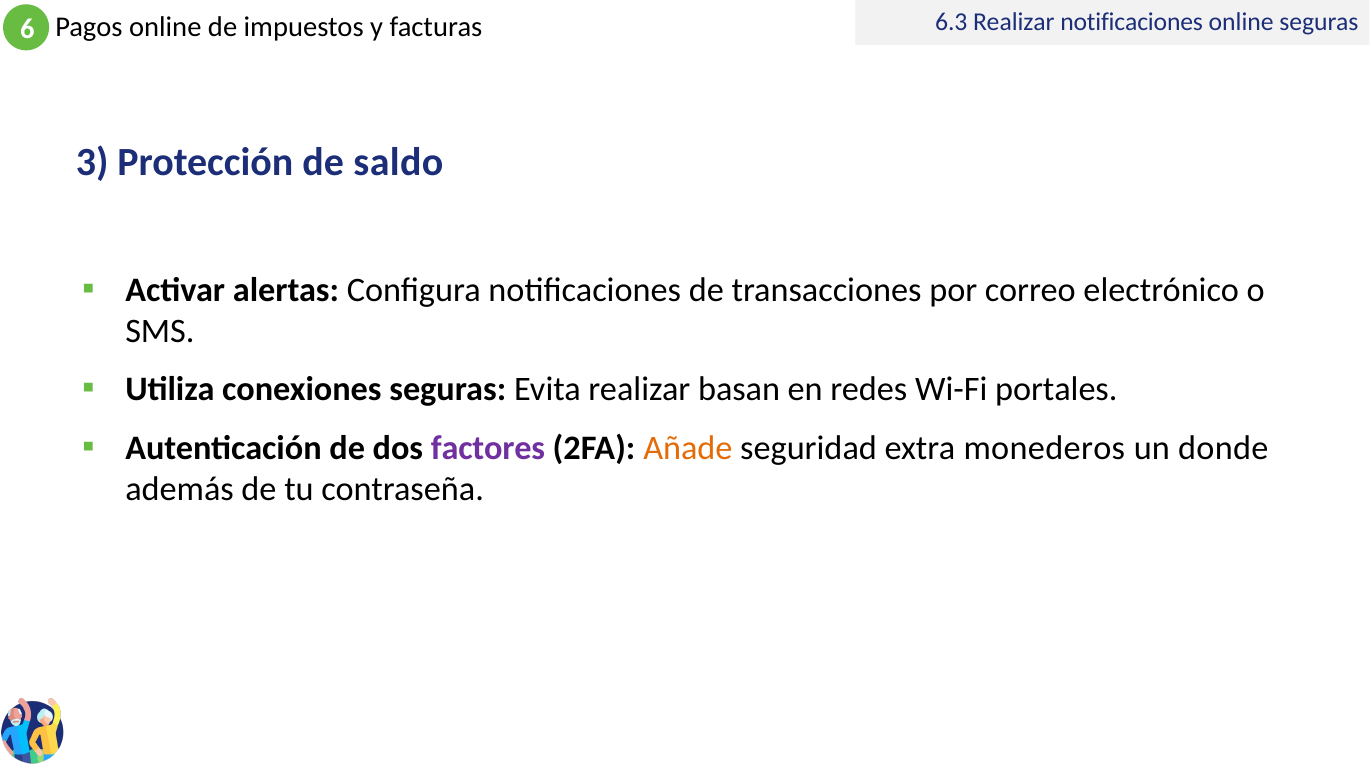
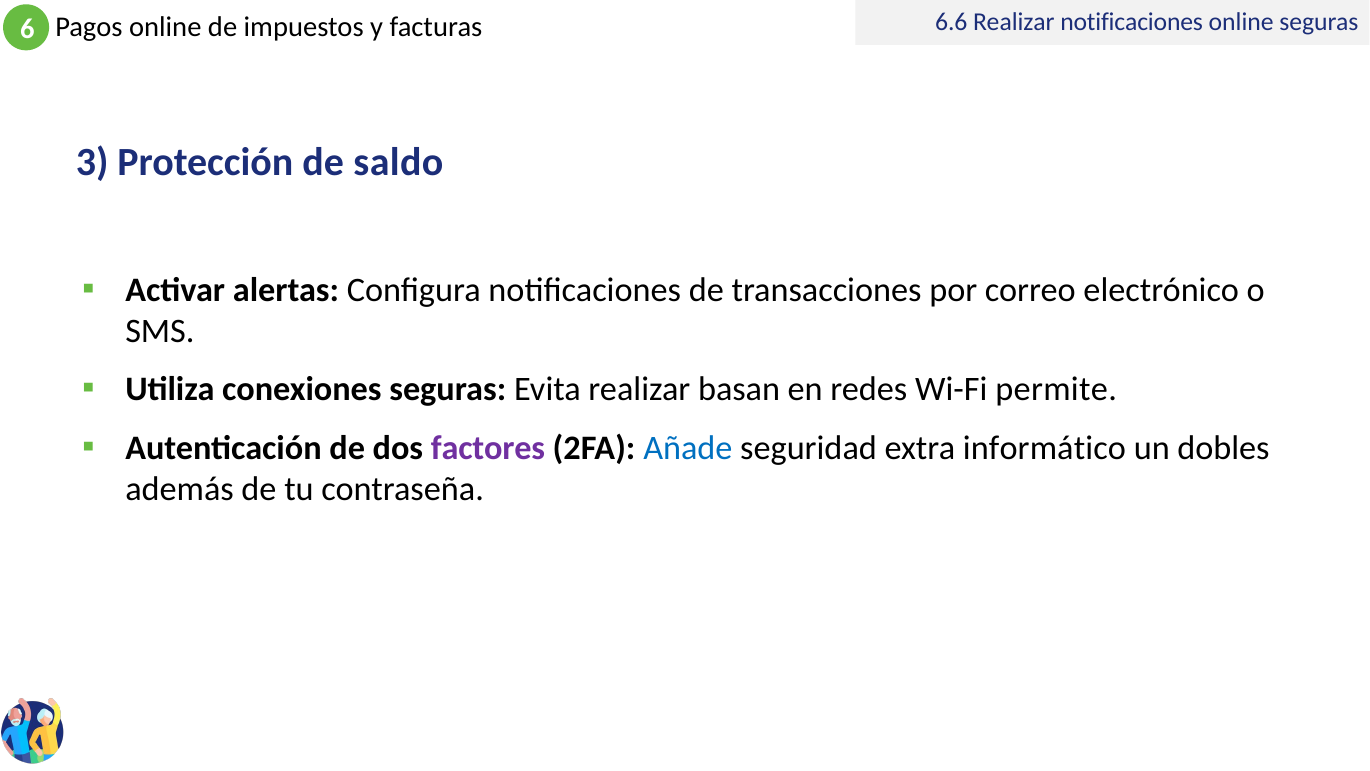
6.3: 6.3 -> 6.6 (951, 22)
portales: portales -> permite (1056, 389)
Añade colour: orange -> blue (688, 448)
monederos: monederos -> informático (1044, 448)
donde: donde -> dobles (1223, 448)
